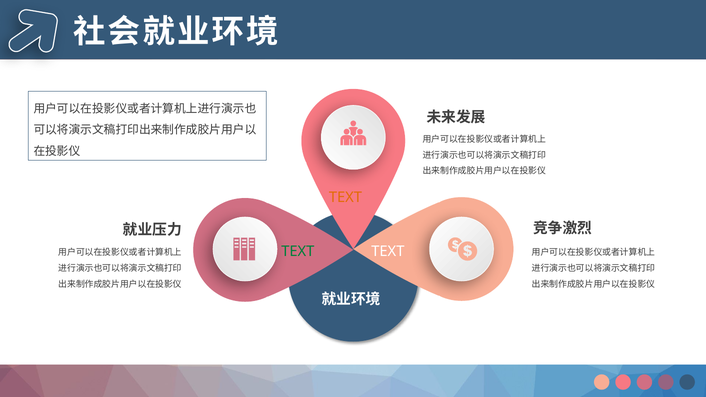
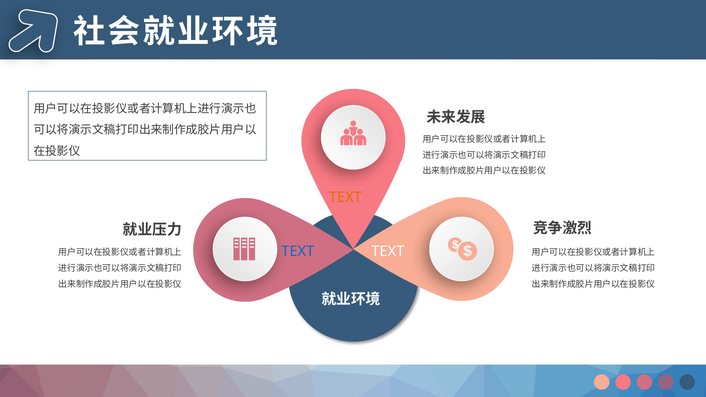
TEXT colour: green -> blue (298, 252)
